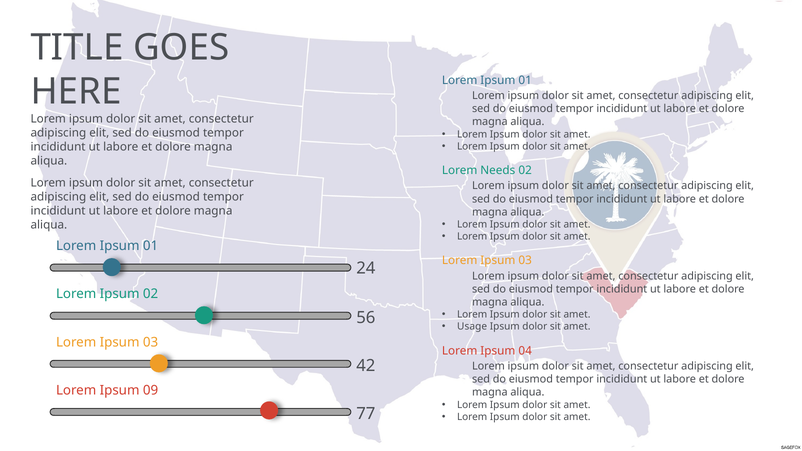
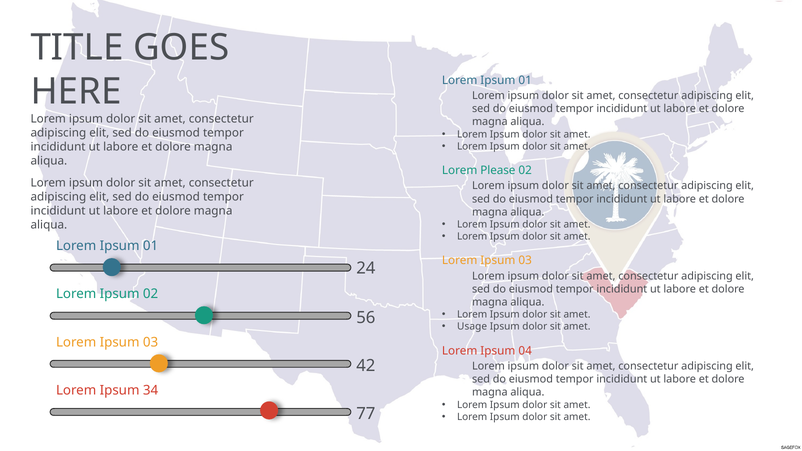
Needs: Needs -> Please (498, 170)
09: 09 -> 34 (151, 390)
